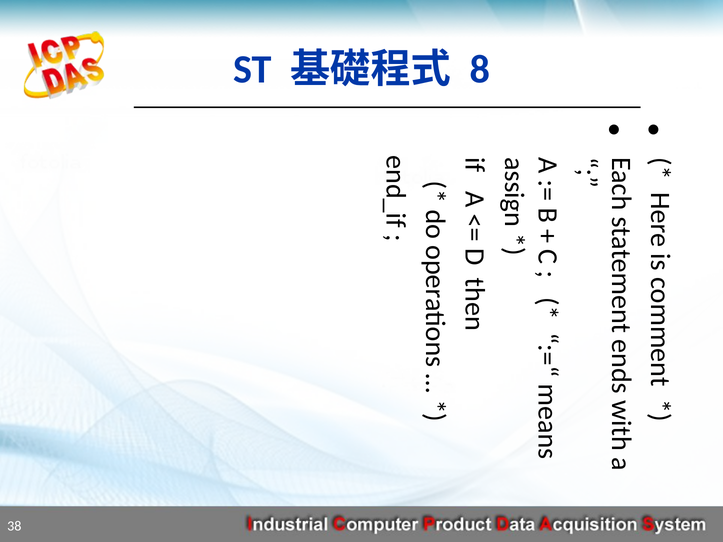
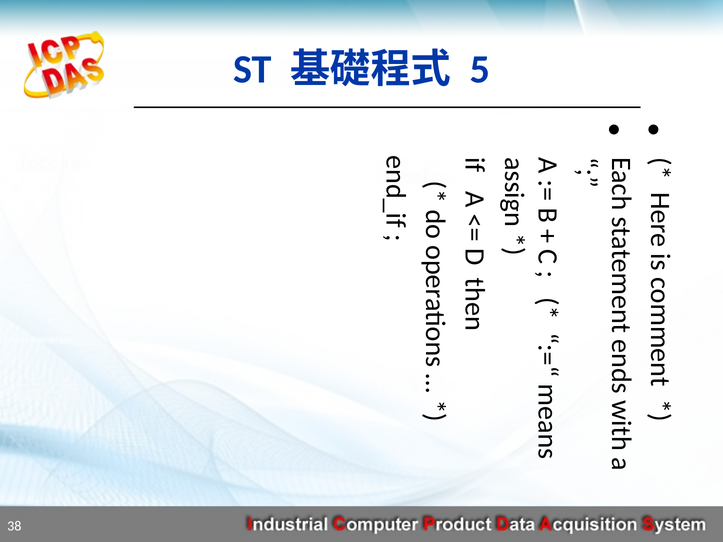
8: 8 -> 5 (480, 70)
